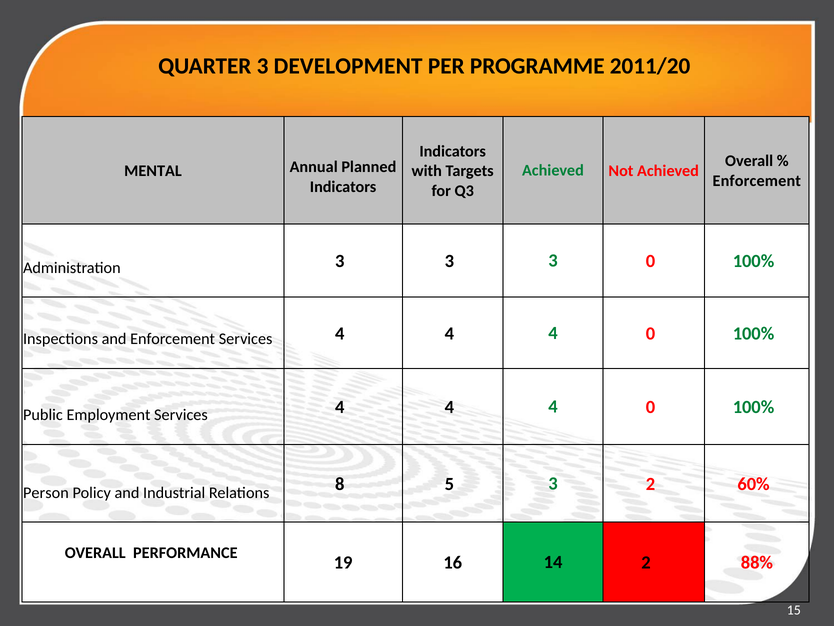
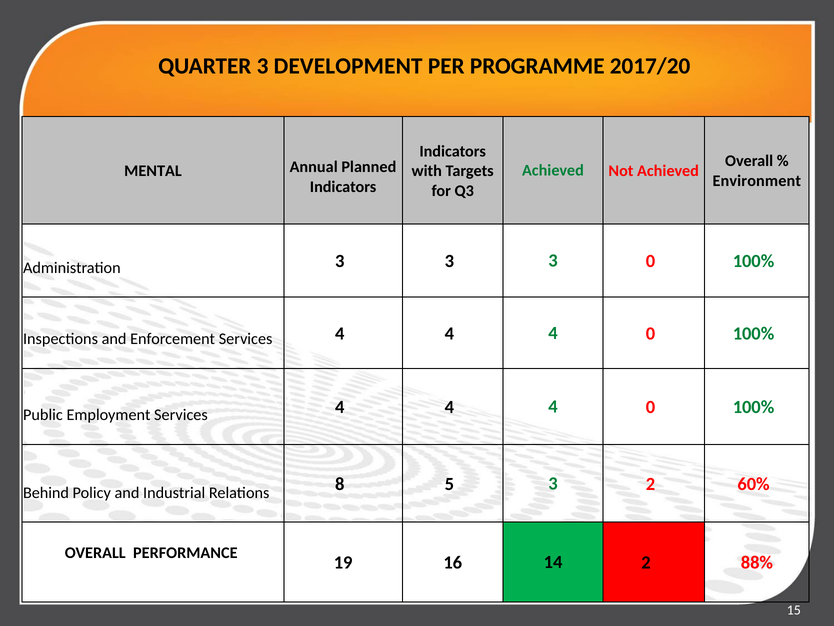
2011/20: 2011/20 -> 2017/20 (650, 66)
Enforcement: Enforcement -> Environment (757, 181)
Person: Person -> Behind (46, 492)
